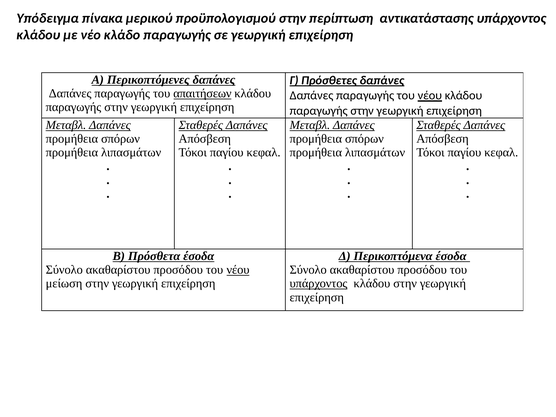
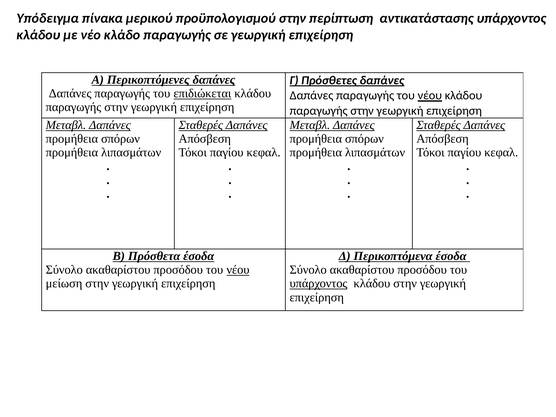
απαιτήσεων: απαιτήσεων -> επιδιώκεται (202, 93)
